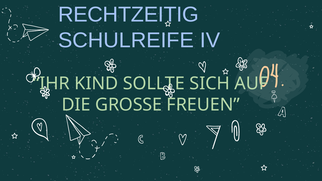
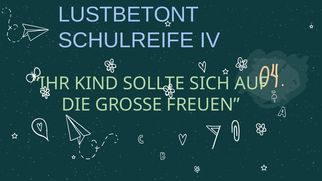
RECHTZEITIG: RECHTZEITIG -> LUSTBETONT (128, 15)
